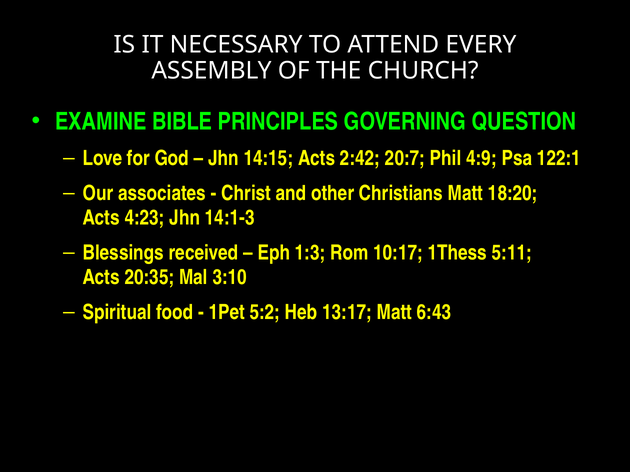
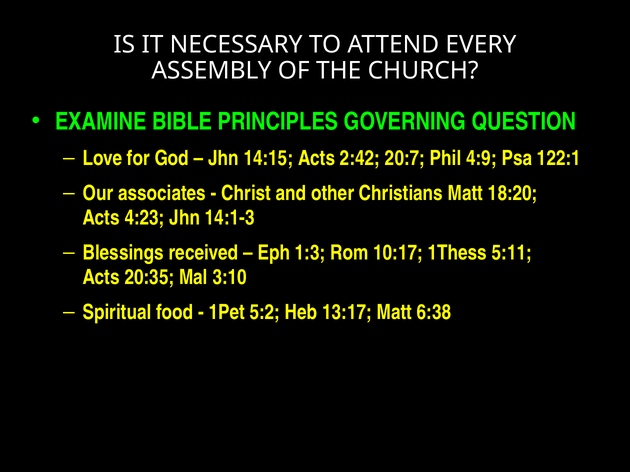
6:43: 6:43 -> 6:38 (434, 313)
